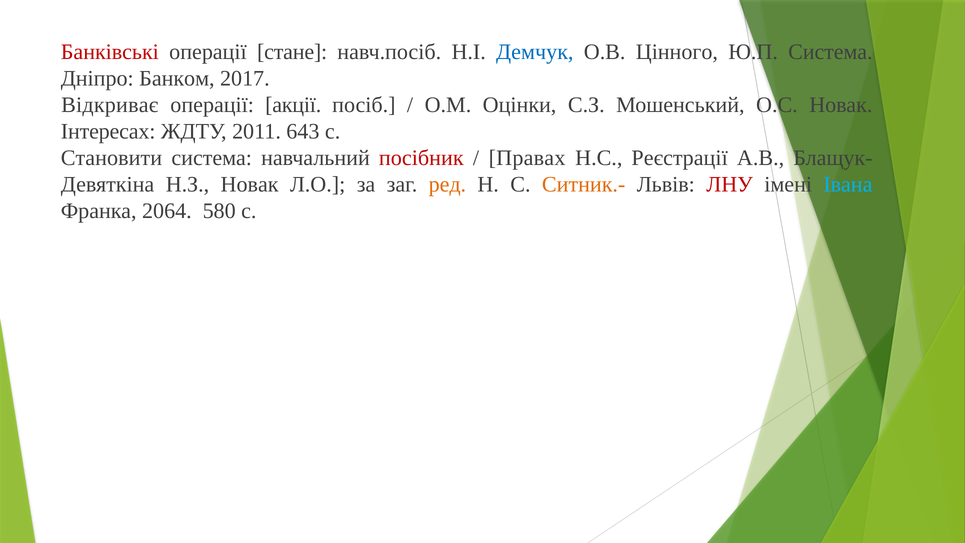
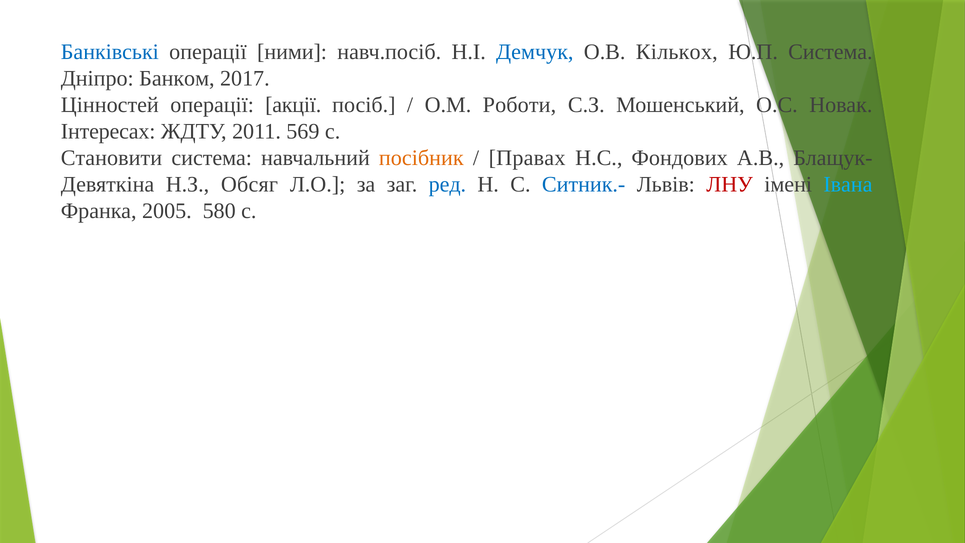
Банківські colour: red -> blue (110, 52)
стане: стане -> ними (292, 52)
Цінного: Цінного -> Кількох (677, 52)
Відкриває: Відкриває -> Цінностей (110, 105)
Оцінки: Оцінки -> Роботи (519, 105)
643: 643 -> 569 (303, 132)
посібник colour: red -> orange (421, 158)
Реєстрації: Реєстрації -> Фондових (680, 158)
Н.З Новак: Новак -> Обсяг (249, 185)
ред colour: orange -> blue (447, 185)
Ситник.- colour: orange -> blue (584, 185)
2064: 2064 -> 2005 (167, 211)
